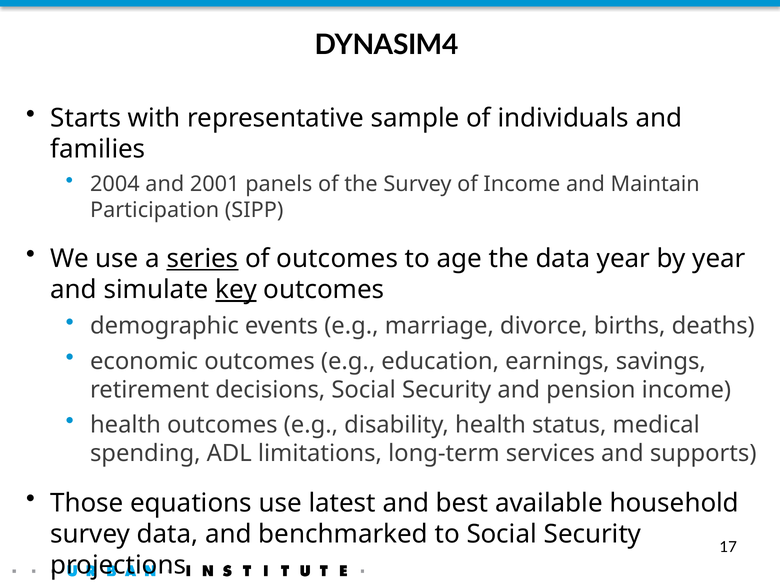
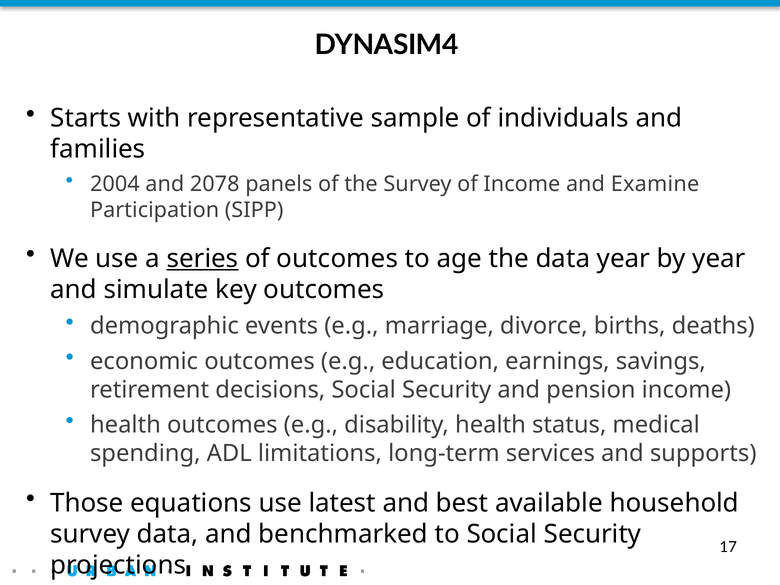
2001: 2001 -> 2078 (215, 184)
Maintain: Maintain -> Examine (655, 184)
key underline: present -> none (236, 290)
